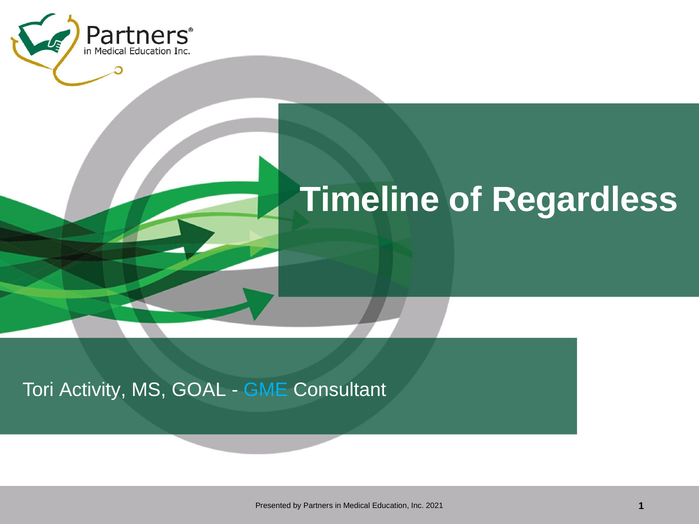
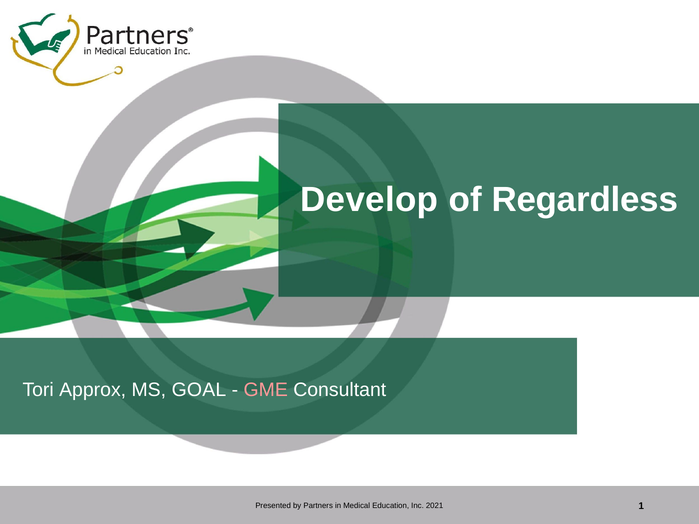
Timeline: Timeline -> Develop (369, 200)
Activity: Activity -> Approx (93, 390)
GME colour: light blue -> pink (266, 390)
